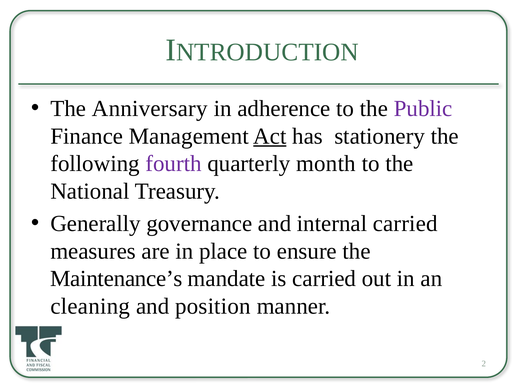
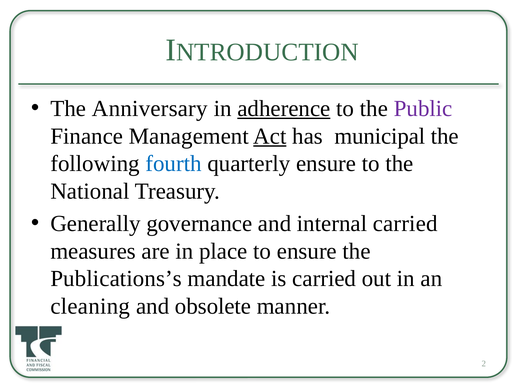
adherence underline: none -> present (284, 108)
stationery: stationery -> municipal (380, 136)
fourth colour: purple -> blue (174, 164)
quarterly month: month -> ensure (326, 164)
Maintenance’s: Maintenance’s -> Publications’s (116, 279)
position: position -> obsolete (213, 306)
